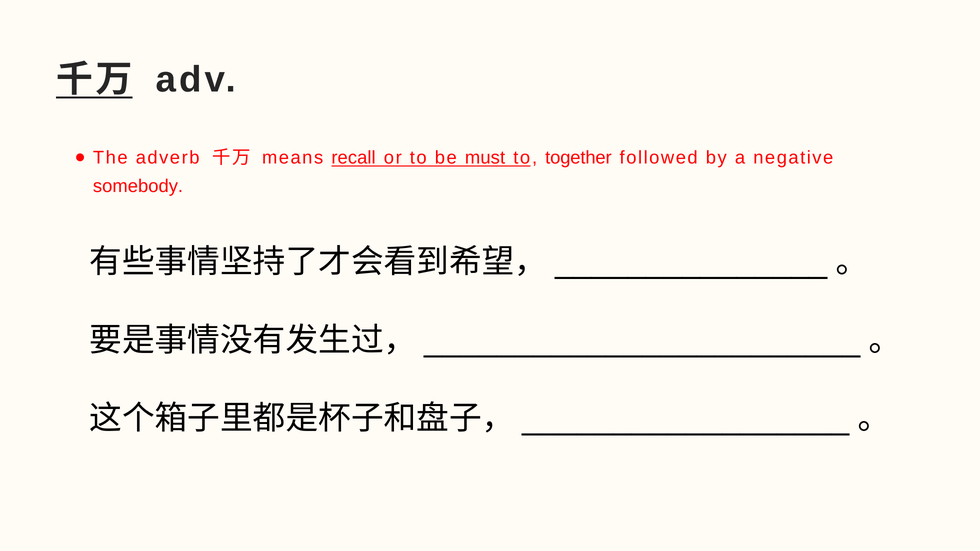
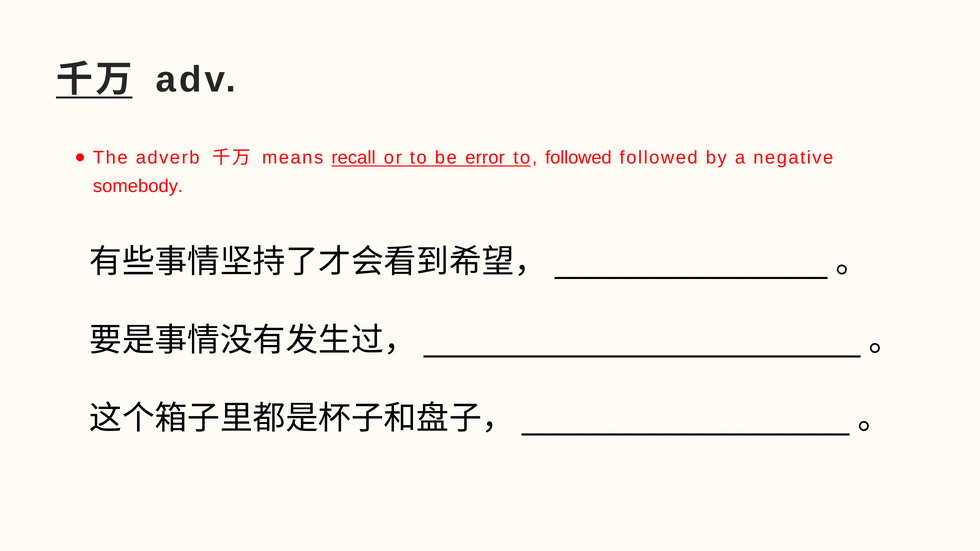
must: must -> error (485, 158)
to together: together -> followed (578, 158)
